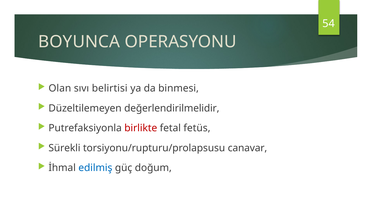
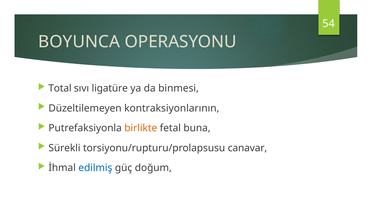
Olan: Olan -> Total (60, 88)
belirtisi: belirtisi -> ligatüre (110, 88)
değerlendirilmelidir: değerlendirilmelidir -> kontraksiyonlarının (172, 108)
birlikte colour: red -> orange (141, 128)
fetüs: fetüs -> buna (197, 128)
